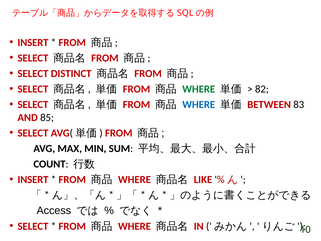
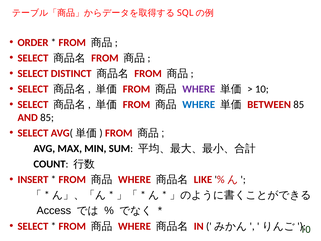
INSERT: INSERT -> ORDER (33, 42)
WHERE colour: green -> purple (199, 89)
82: 82 -> 10 (262, 89)
BETWEEN 83: 83 -> 85 (299, 105)
